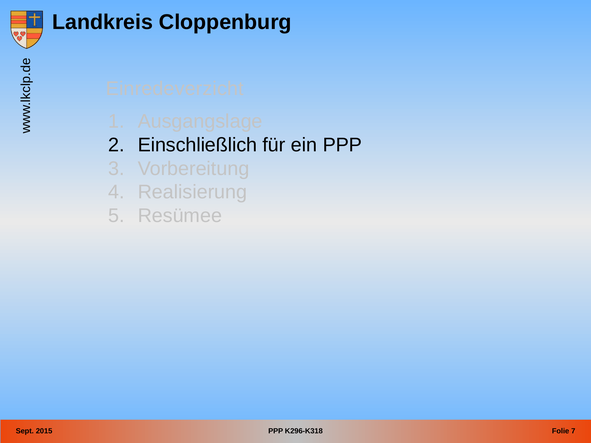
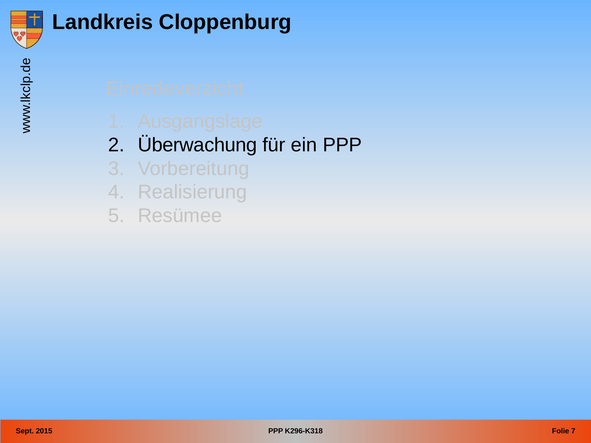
Einschließlich: Einschließlich -> Überwachung (197, 145)
